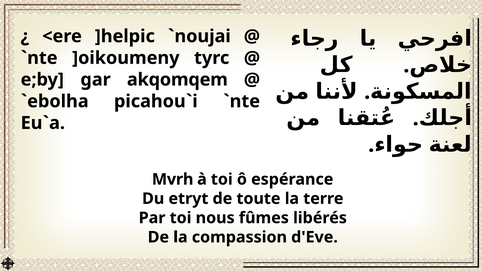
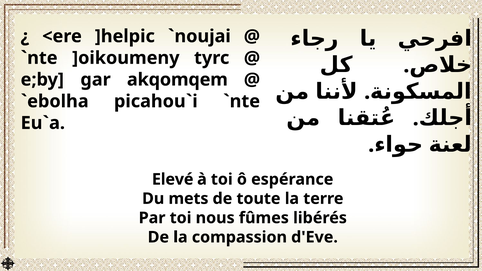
Mvrh: Mvrh -> Elevé (173, 179)
etryt: etryt -> mets (188, 199)
